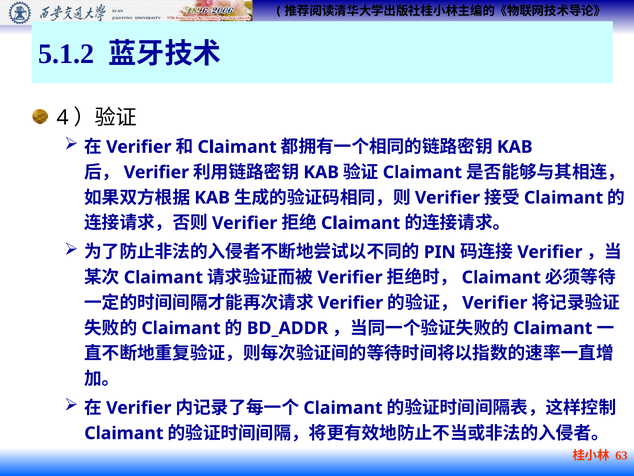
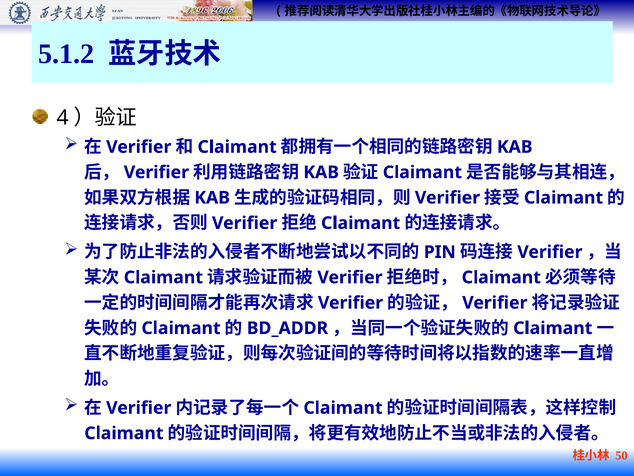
63: 63 -> 50 (621, 455)
